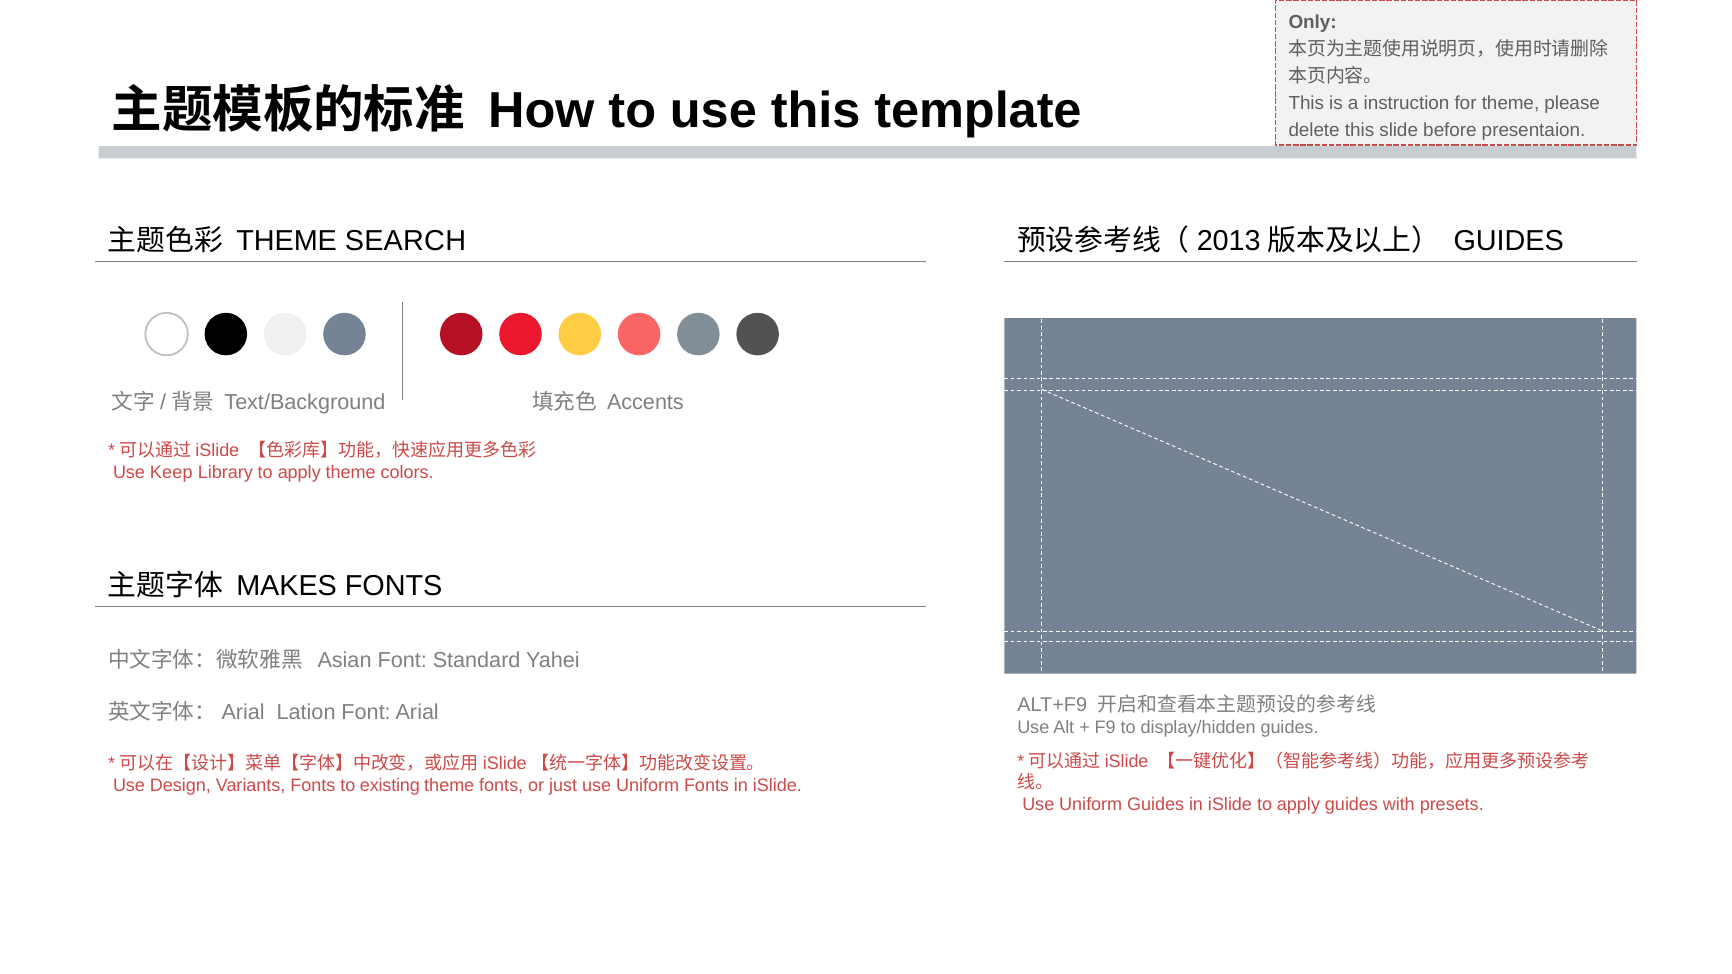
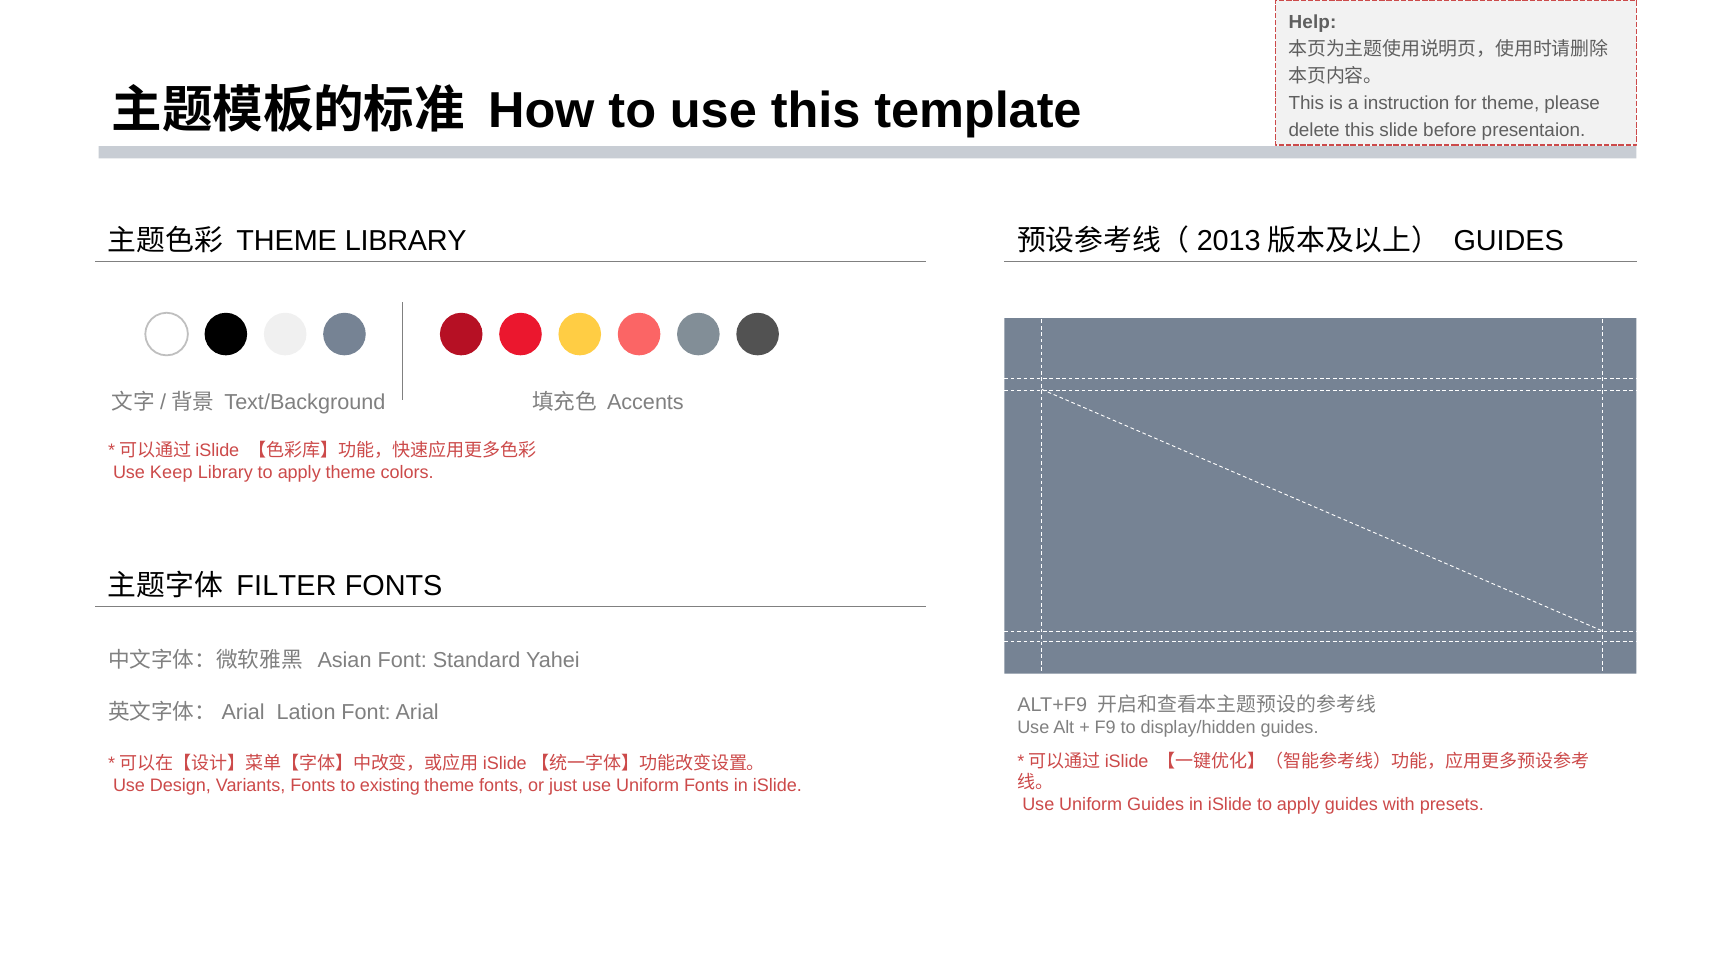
Only: Only -> Help (1312, 22)
THEME SEARCH: SEARCH -> LIBRARY (406, 241)
MAKES: MAKES -> FILTER (286, 586)
